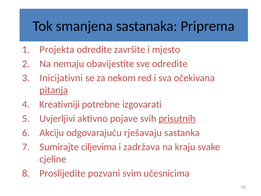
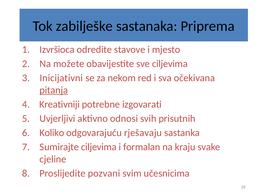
smanjena: smanjena -> zabilješke (84, 26)
Projekta: Projekta -> Izvršioca (57, 49)
završite: završite -> stavove (130, 49)
nemaju: nemaju -> možete (69, 64)
sve odredite: odredite -> ciljevima (170, 64)
pojave: pojave -> odnosi (124, 118)
prisutnih underline: present -> none (177, 118)
Akciju: Akciju -> Koliko (52, 133)
zadržava: zadržava -> formalan (142, 147)
